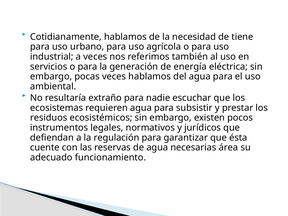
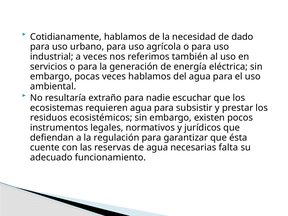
tiene: tiene -> dado (242, 37)
área: área -> falta (228, 148)
